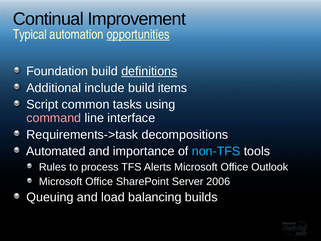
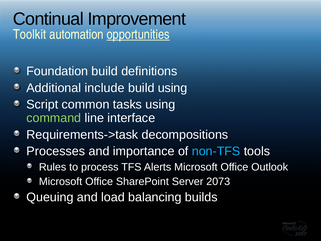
Typical: Typical -> Toolkit (30, 34)
definitions underline: present -> none (149, 71)
build items: items -> using (173, 88)
command colour: pink -> light green (54, 118)
Automated: Automated -> Processes (56, 151)
2006: 2006 -> 2073 (218, 181)
